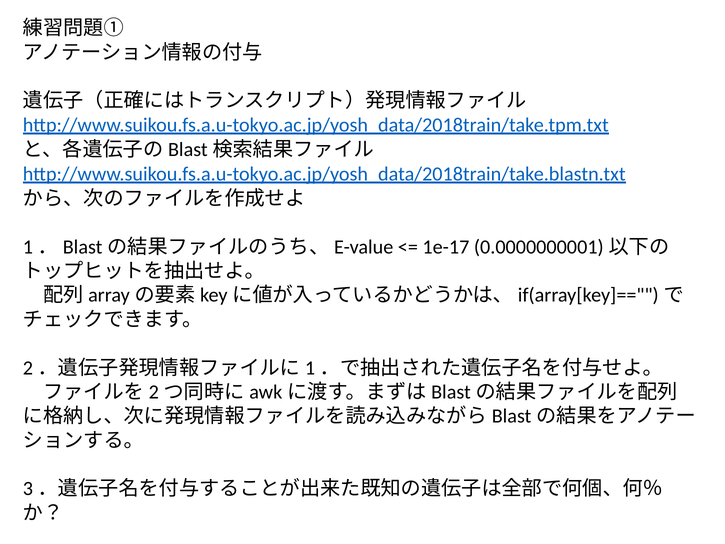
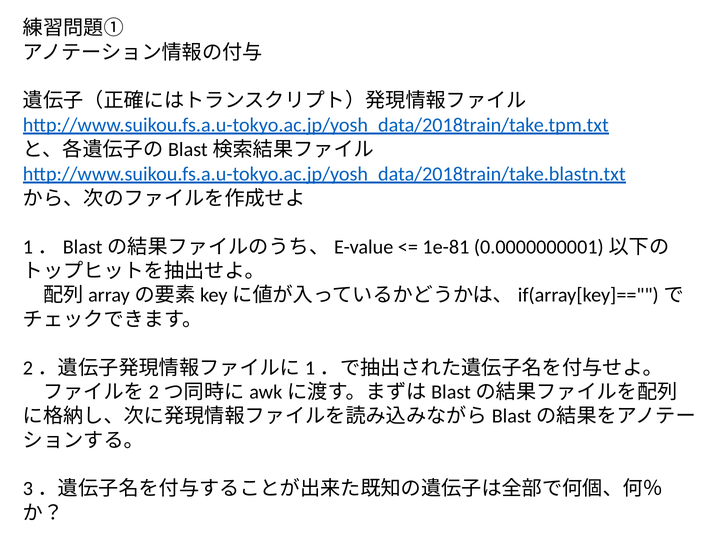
1e-17: 1e-17 -> 1e-81 (446, 247)
